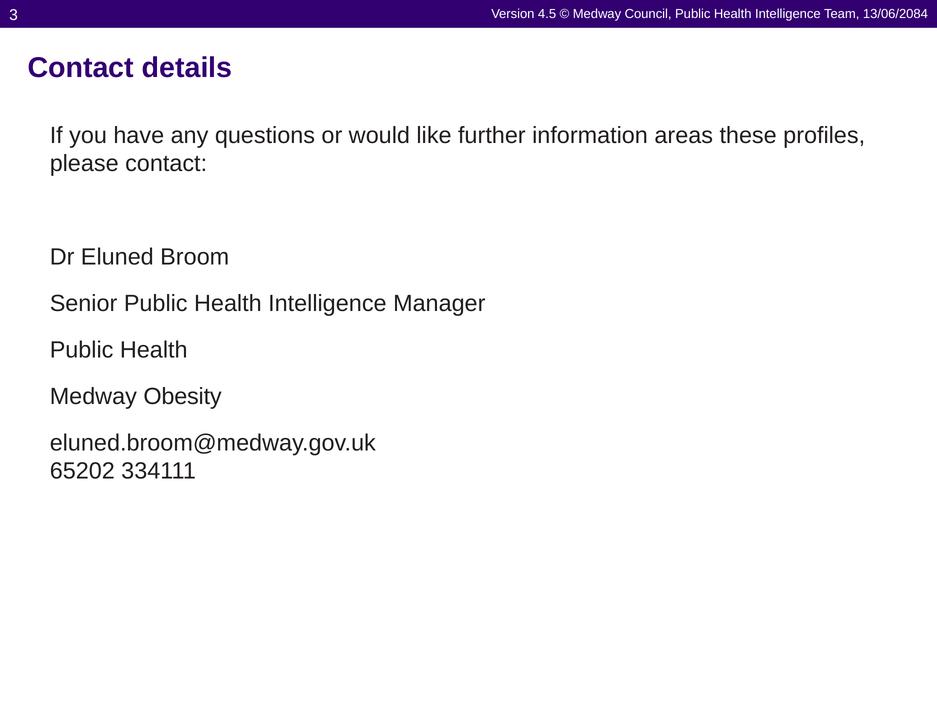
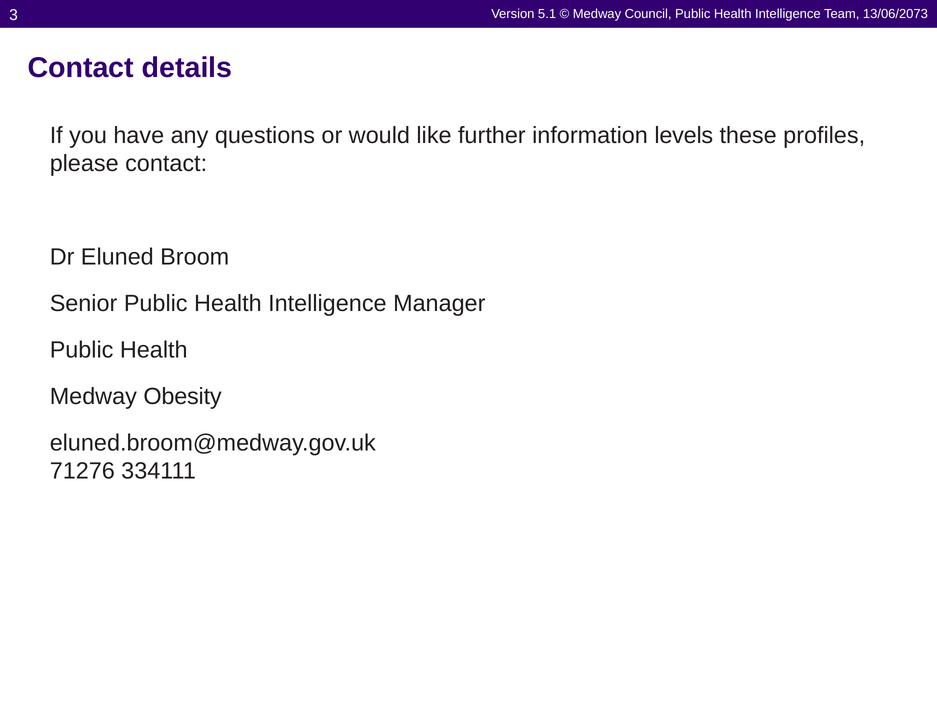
4.5: 4.5 -> 5.1 (547, 14)
13/06/2084: 13/06/2084 -> 13/06/2073 (895, 14)
areas: areas -> levels (684, 136)
65202: 65202 -> 71276 (82, 471)
